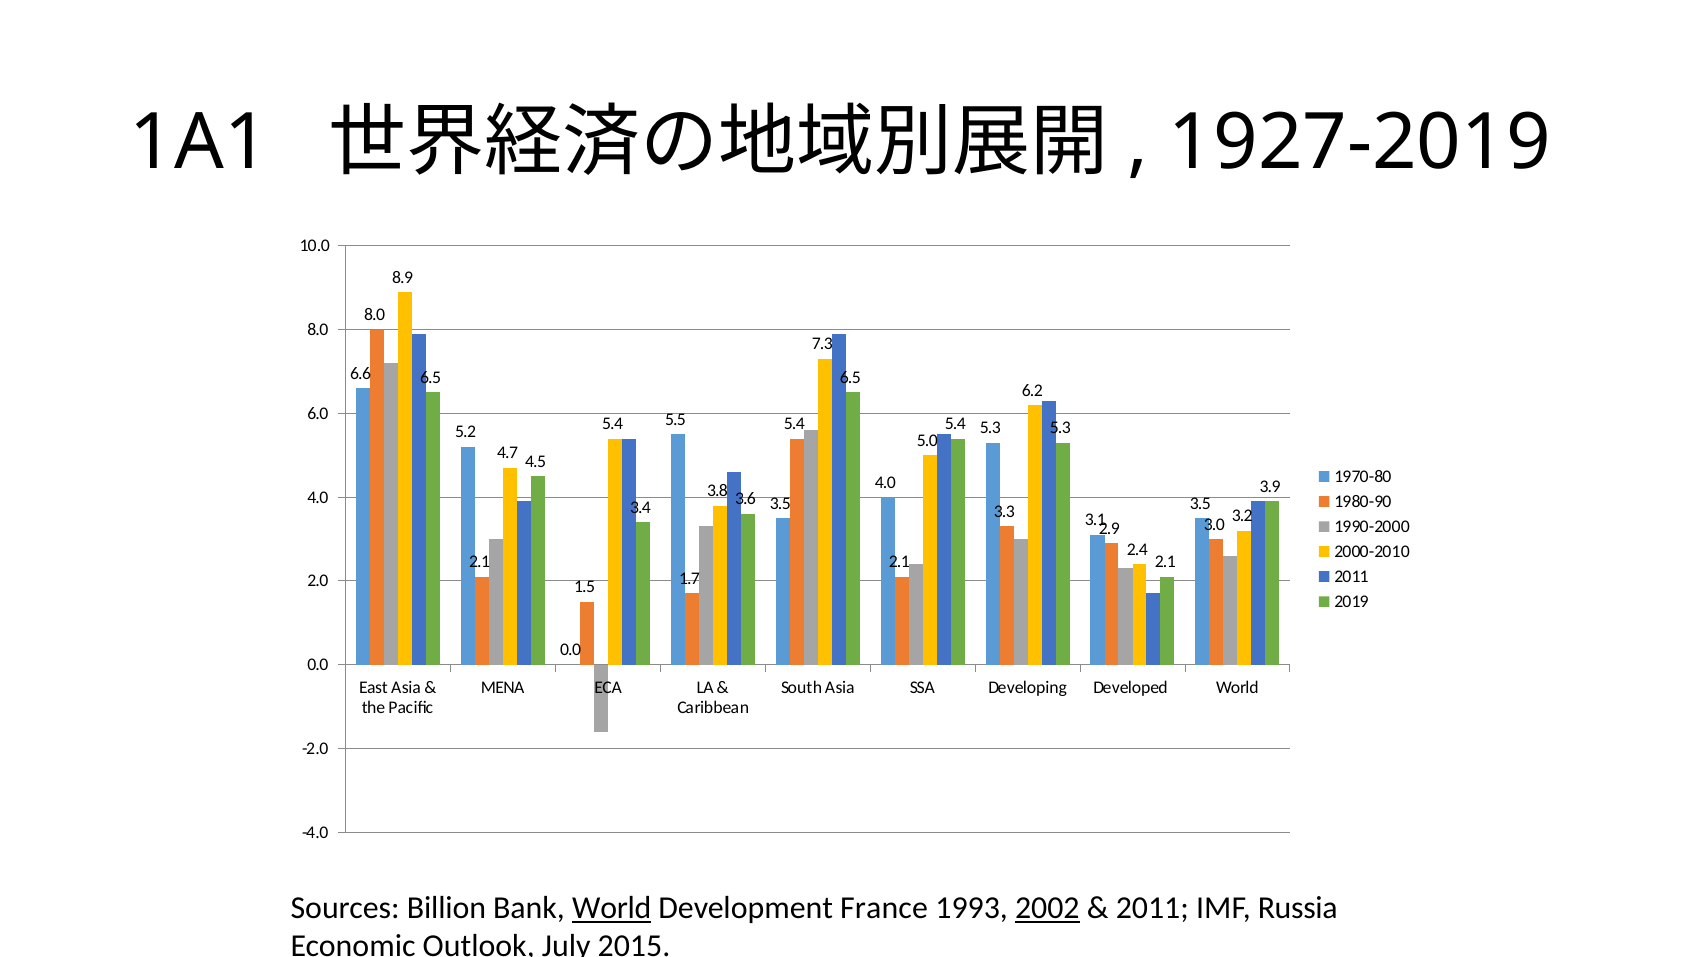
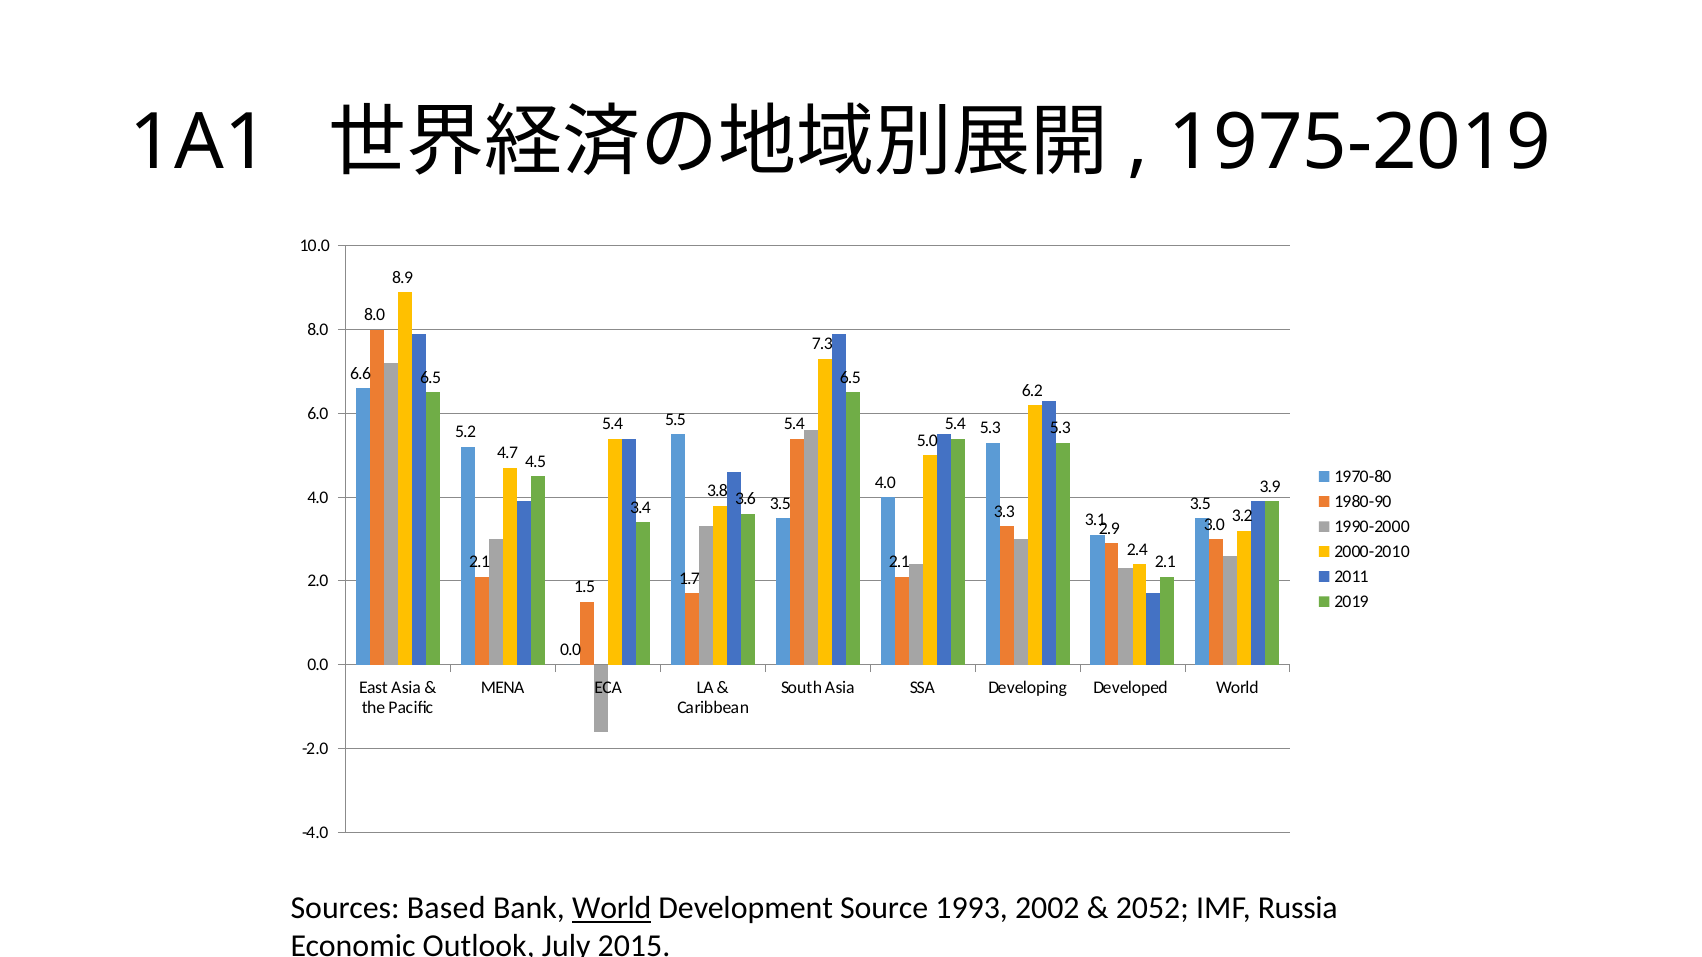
1927-2019: 1927-2019 -> 1975-2019 (1360, 143)
Billion: Billion -> Based (446, 908)
France: France -> Source (884, 908)
2002 underline: present -> none (1047, 908)
2011: 2011 -> 2052 (1152, 908)
